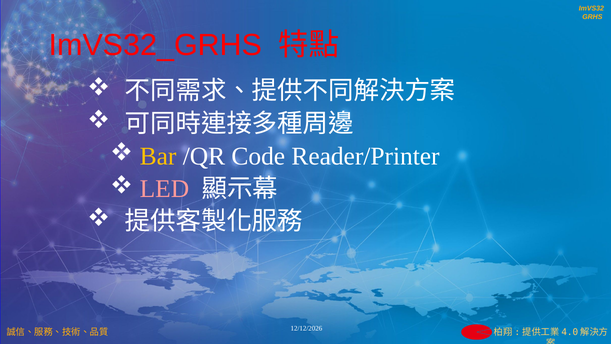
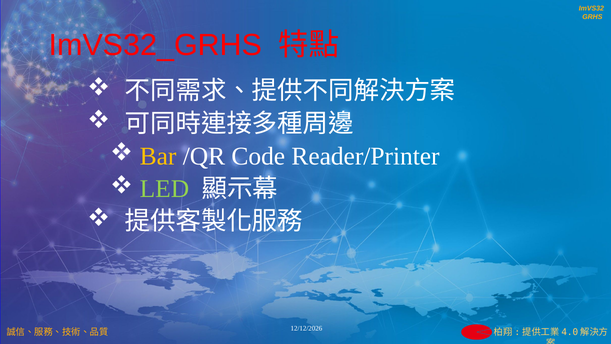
LED colour: pink -> light green (164, 189)
